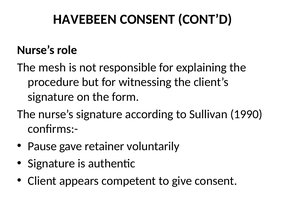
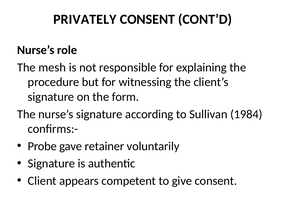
HAVEBEEN: HAVEBEEN -> PRIVATELY (85, 19)
1990: 1990 -> 1984 (246, 114)
Pause: Pause -> Probe (42, 146)
